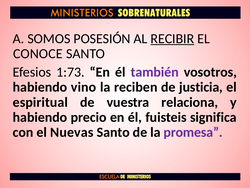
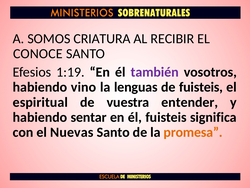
POSESIÓN: POSESIÓN -> CRIATURA (102, 39)
RECIBIR underline: present -> none (172, 39)
1:73: 1:73 -> 1:19 (70, 72)
reciben: reciben -> lenguas (136, 87)
de justicia: justicia -> fuisteis (201, 87)
relaciona: relaciona -> entender (190, 102)
precio: precio -> sentar (89, 117)
promesa colour: purple -> orange (193, 132)
